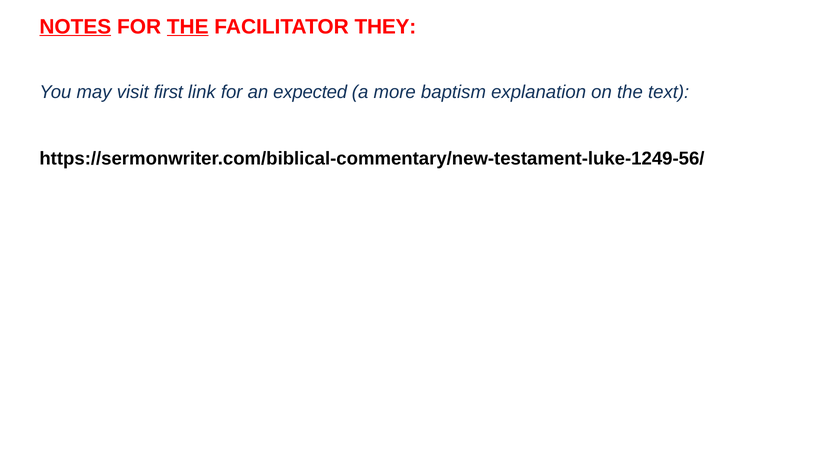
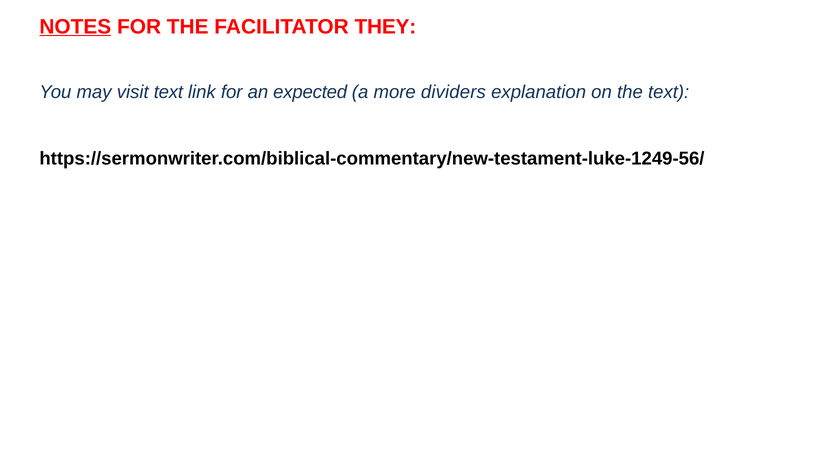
THE underline: present -> none (188, 27)
visit first: first -> text (168, 92)
baptism: baptism -> dividers (453, 92)
